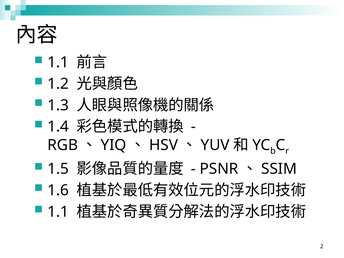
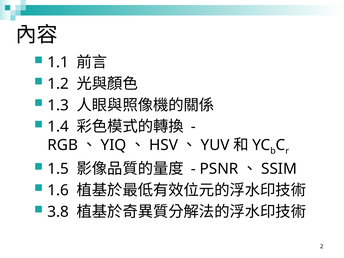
1.1: 1.1 -> 3.8 (58, 212)
